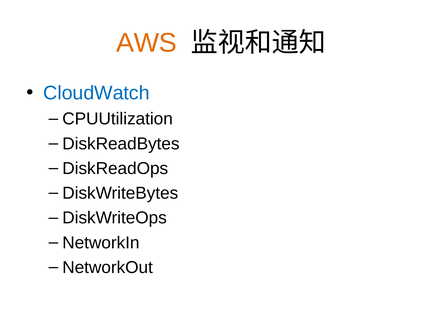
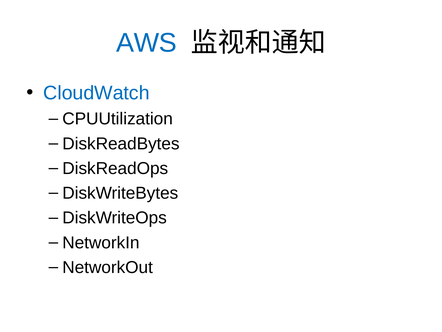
AWS colour: orange -> blue (147, 43)
